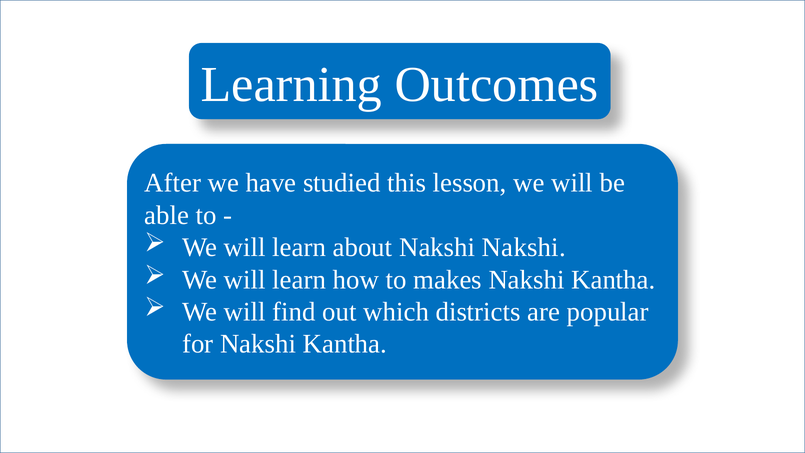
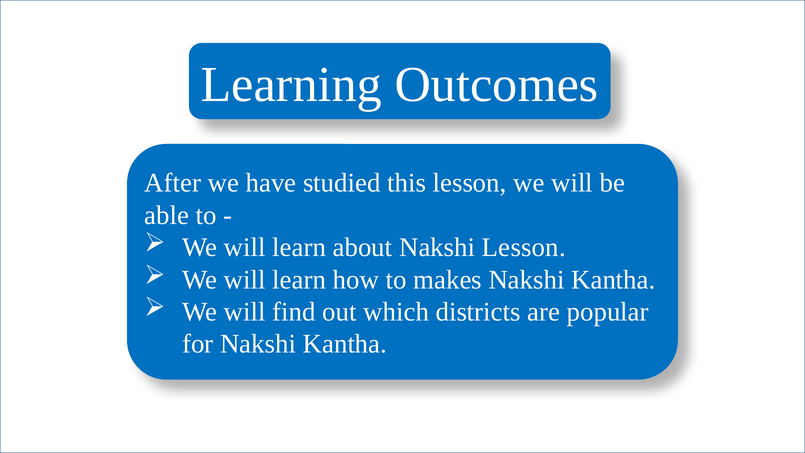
Nakshi Nakshi: Nakshi -> Lesson (524, 247)
